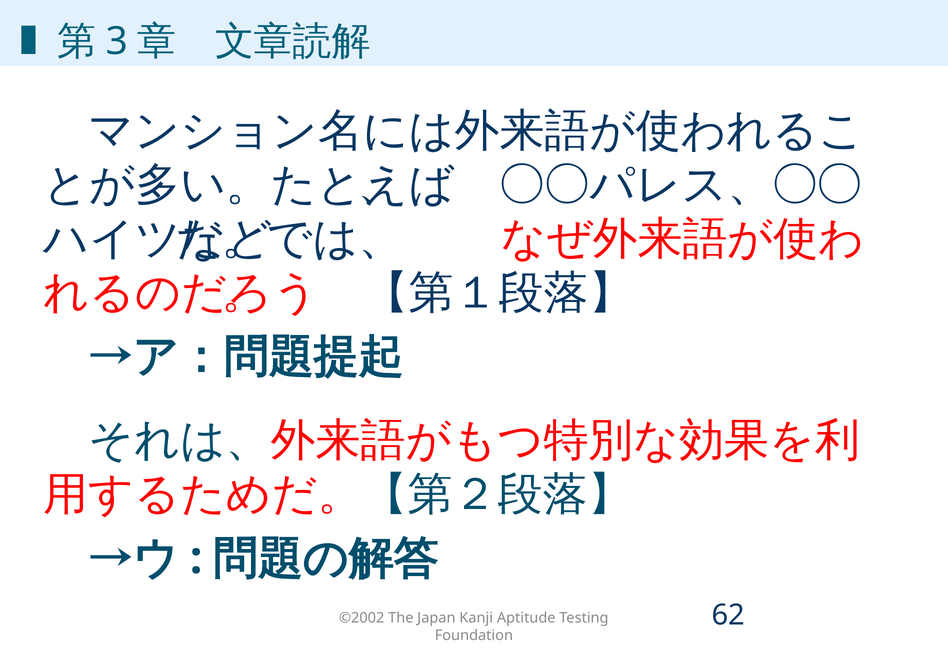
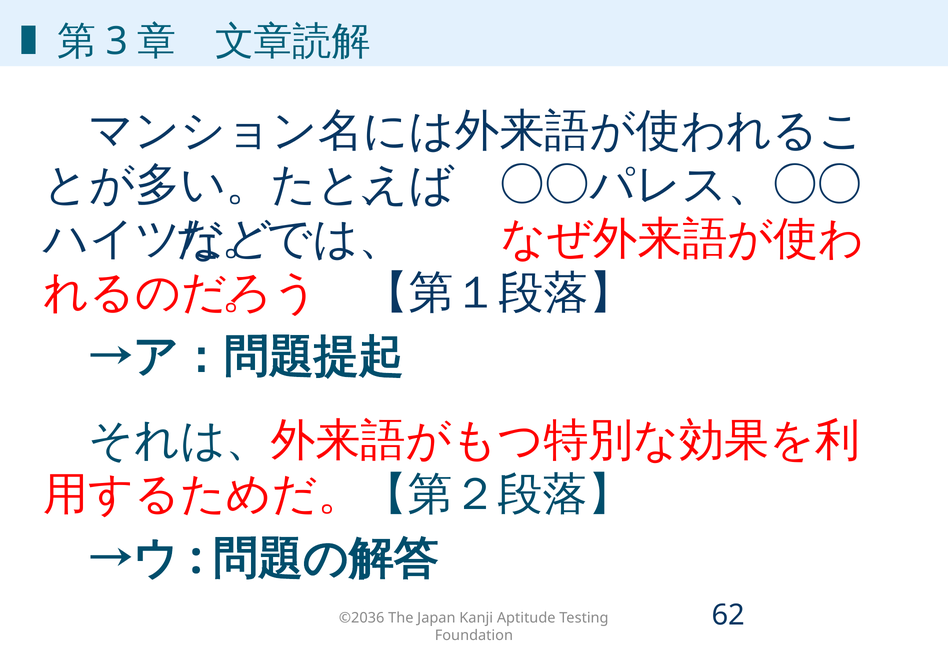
©2002: ©2002 -> ©2036 (362, 618)
